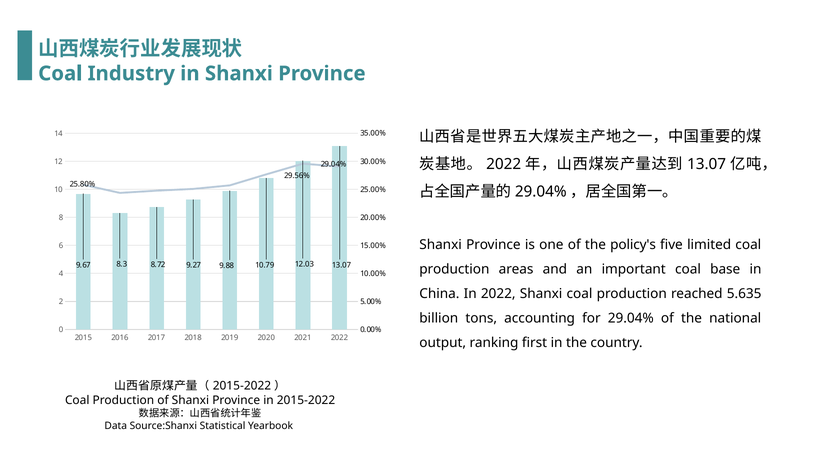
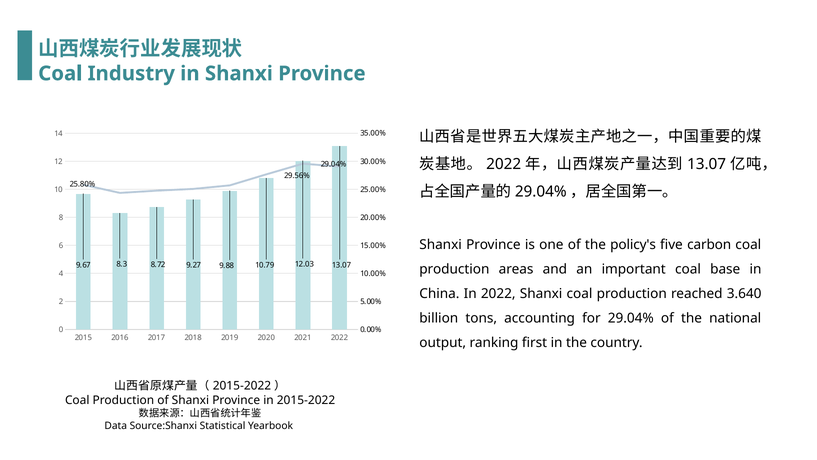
limited: limited -> carbon (709, 245)
5.635: 5.635 -> 3.640 (744, 294)
